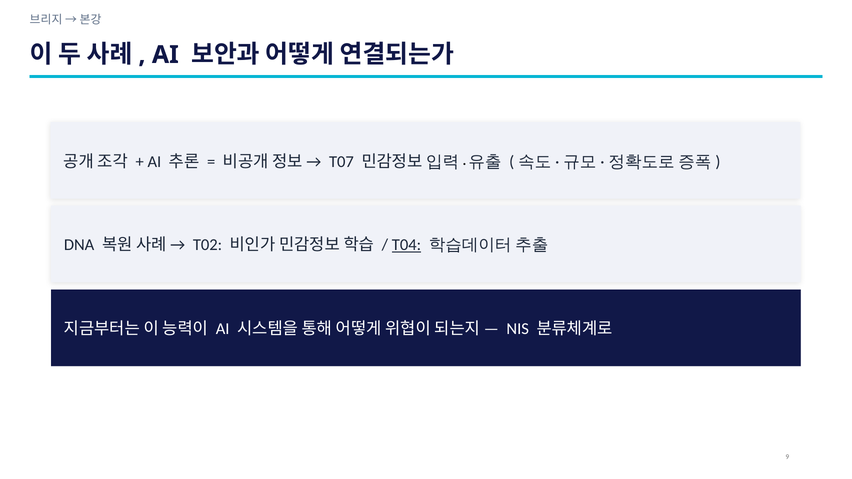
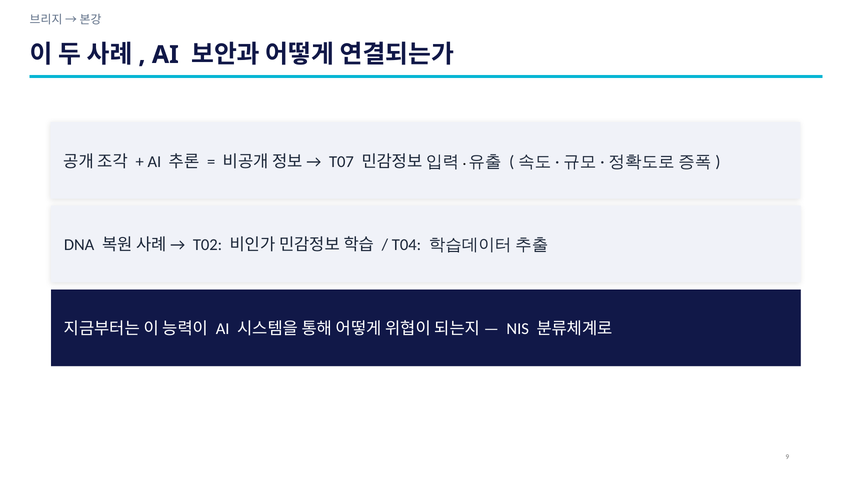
T04 underline: present -> none (406, 245)
